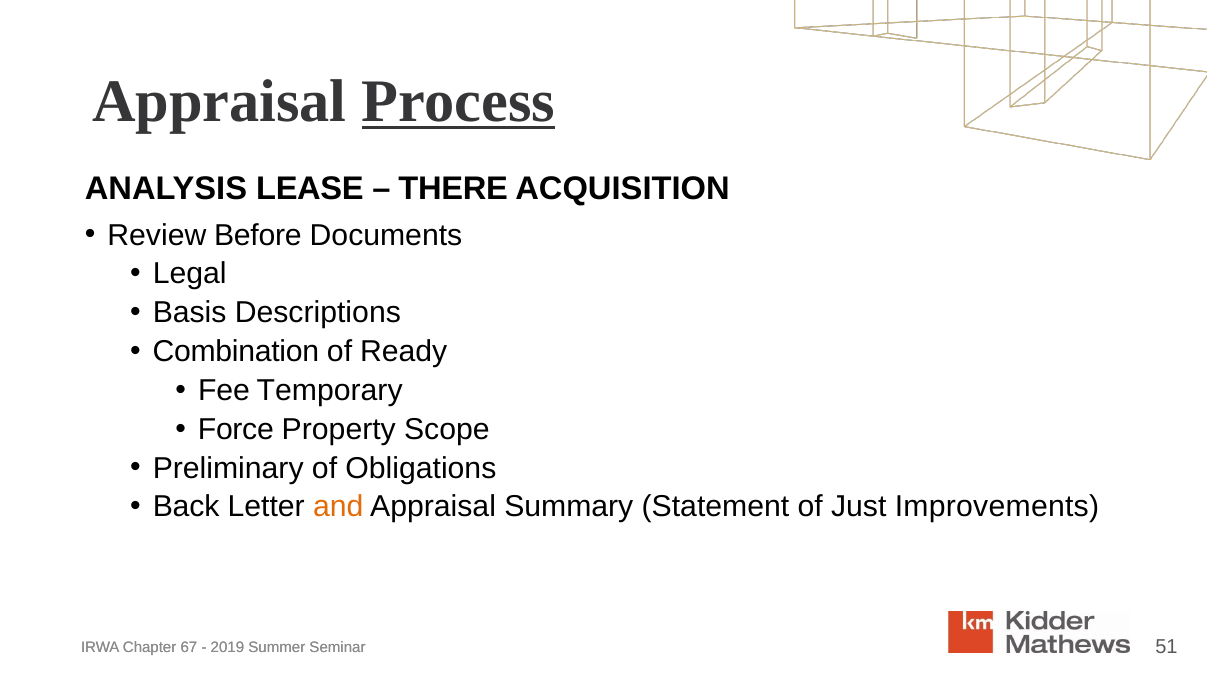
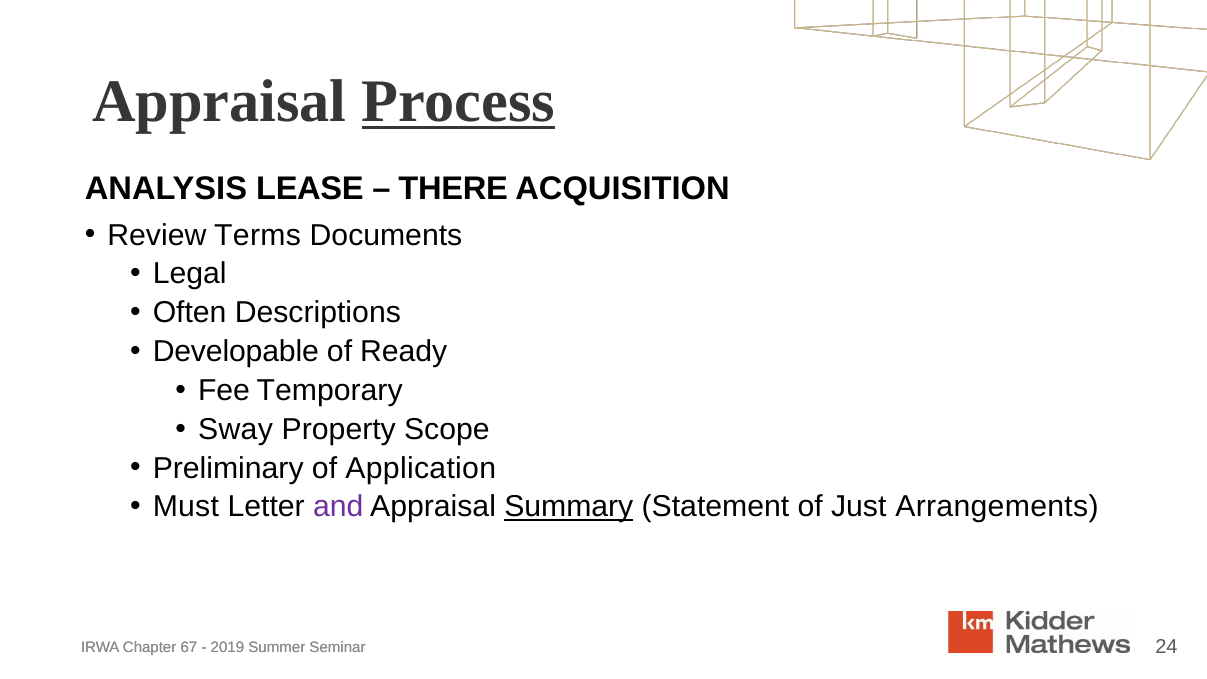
Before: Before -> Terms (258, 235)
Basis: Basis -> Often (190, 313)
Combination: Combination -> Developable (236, 352)
Force: Force -> Sway (236, 429)
Obligations: Obligations -> Application (421, 468)
Back: Back -> Must (186, 507)
and colour: orange -> purple (338, 507)
Summary underline: none -> present (569, 507)
Improvements: Improvements -> Arrangements (997, 507)
51: 51 -> 24 (1166, 646)
